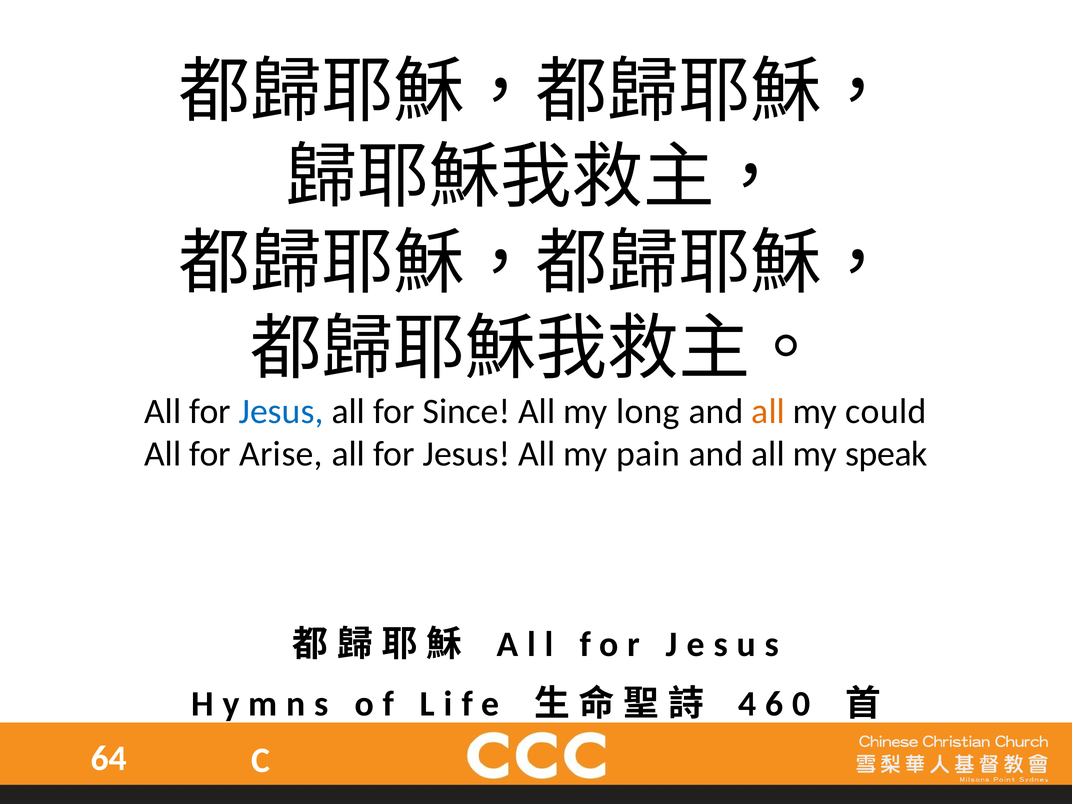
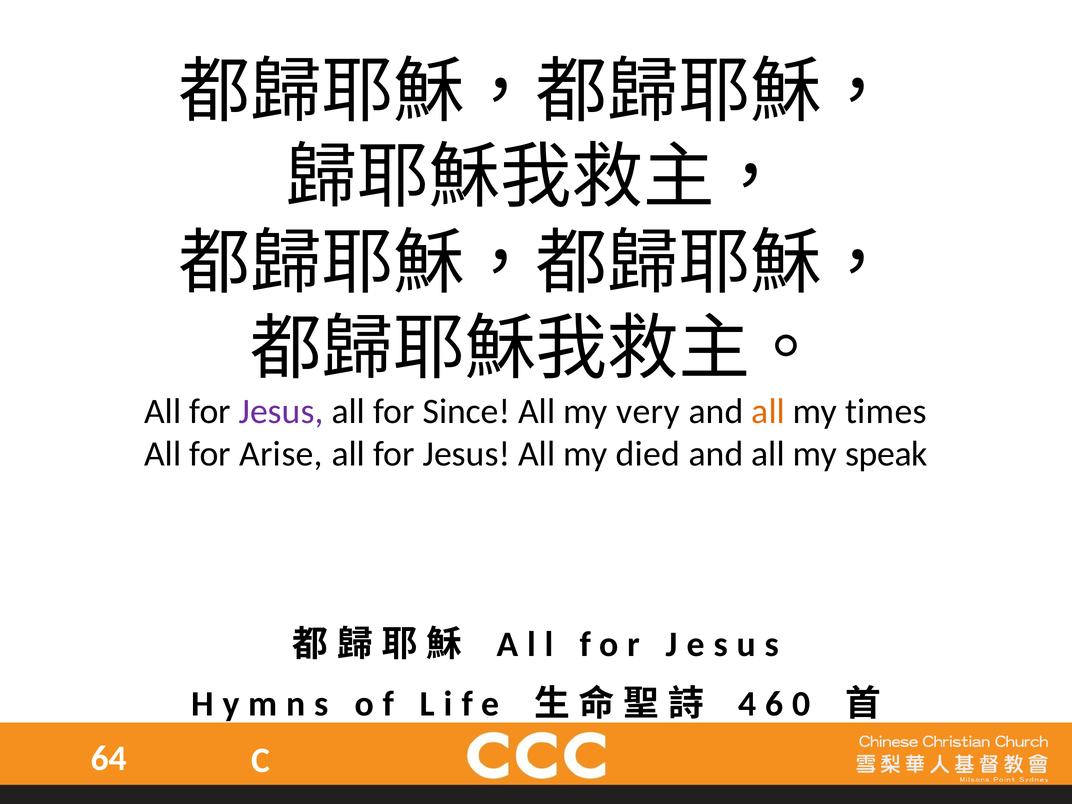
Jesus colour: blue -> purple (281, 411)
long: long -> very (648, 411)
could: could -> times (886, 411)
pain: pain -> died (648, 454)
